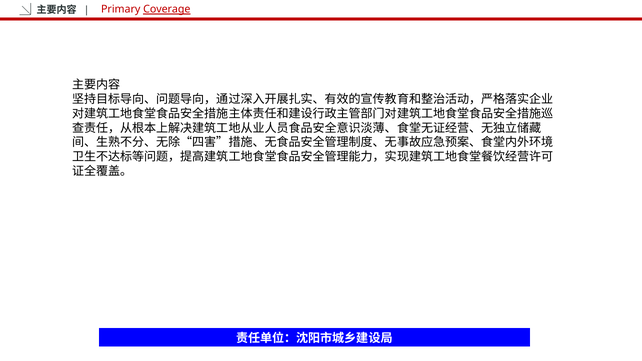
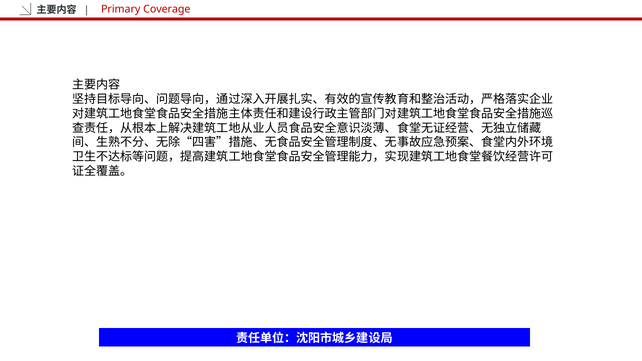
Coverage underline: present -> none (167, 9)
